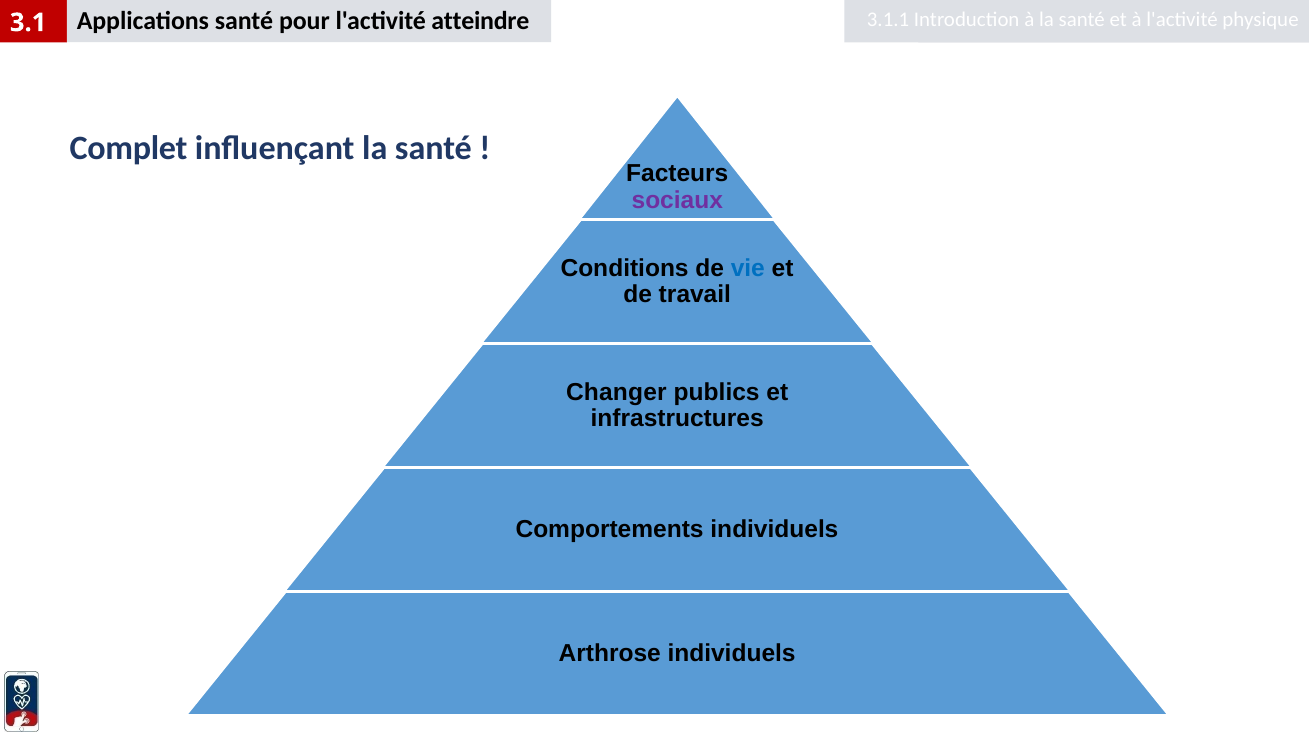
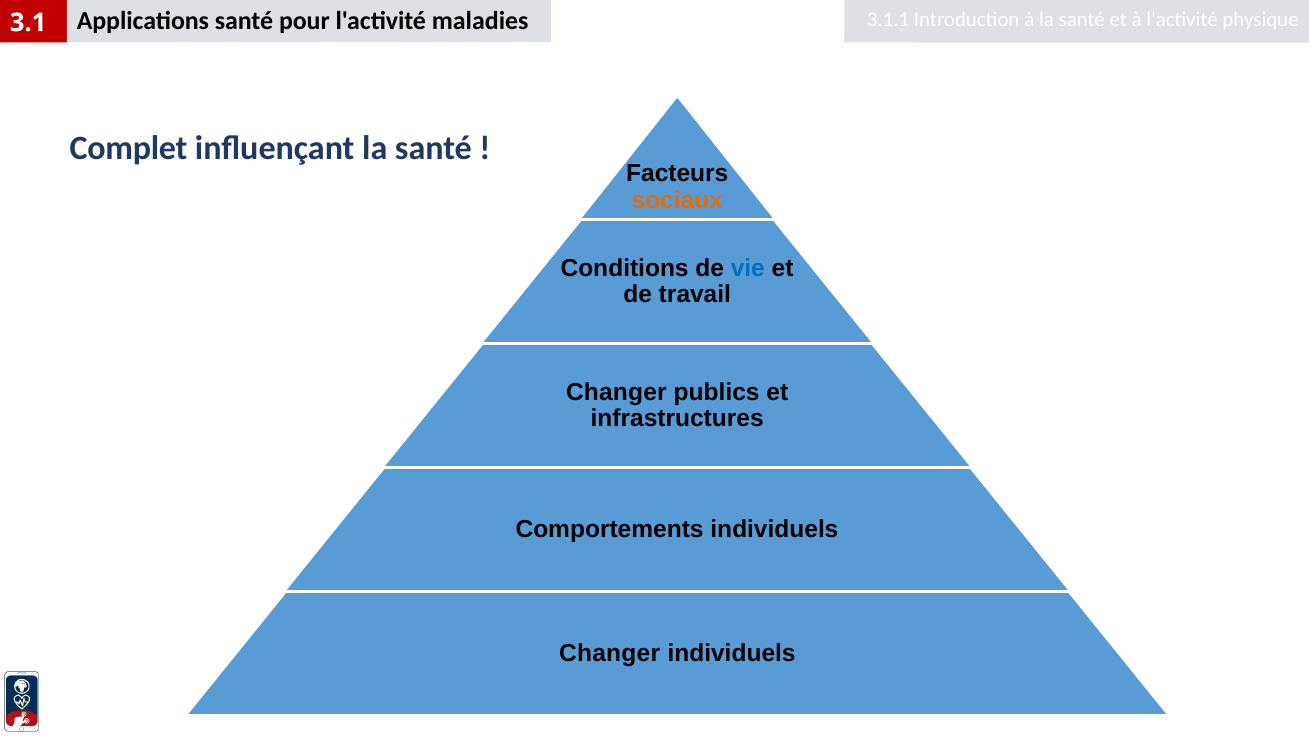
atteindre: atteindre -> maladies (480, 21)
sociaux colour: purple -> orange (677, 200)
Arthrose: Arthrose -> Changer (610, 654)
